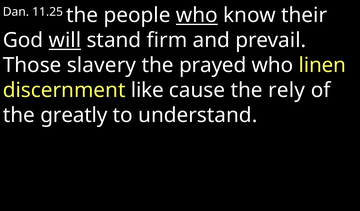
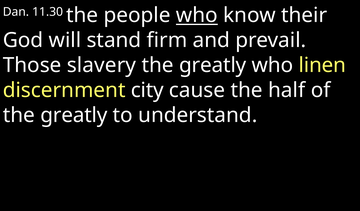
11.25: 11.25 -> 11.30 (48, 12)
will underline: present -> none (65, 40)
prayed: prayed -> greatly (213, 65)
like: like -> city (147, 90)
rely: rely -> half (287, 90)
